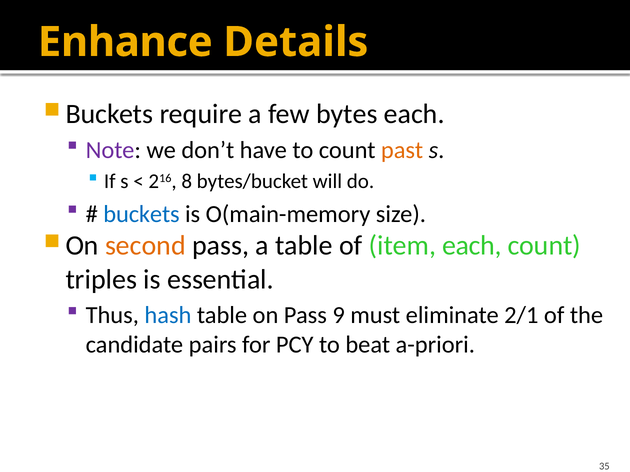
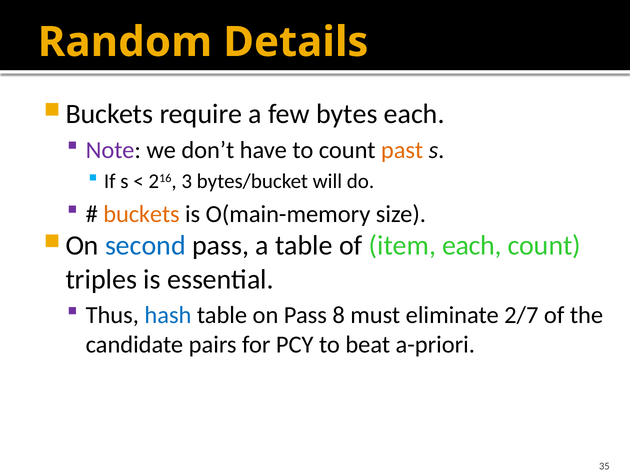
Enhance: Enhance -> Random (125, 42)
8: 8 -> 3 (187, 182)
buckets colour: blue -> orange (141, 214)
second colour: orange -> blue (145, 246)
9: 9 -> 8 (339, 316)
2/1: 2/1 -> 2/7 (521, 316)
